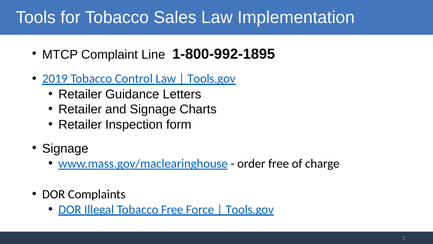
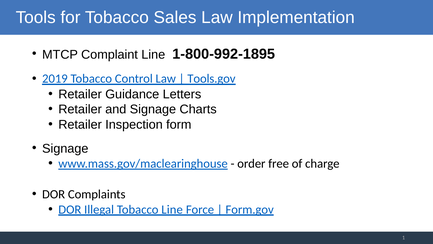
Tobacco Free: Free -> Line (172, 209)
Tools.gov: Tools.gov -> Form.gov (250, 209)
